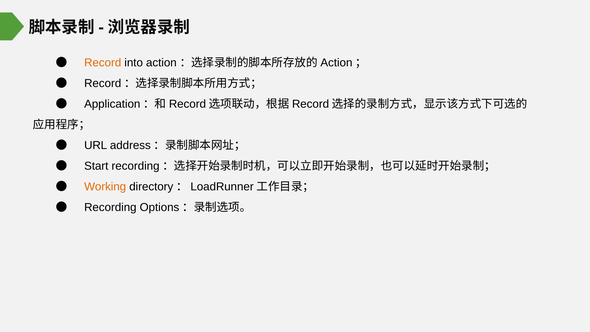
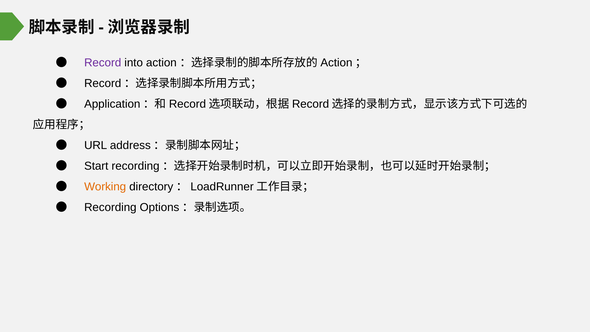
Record colour: orange -> purple (103, 63)
